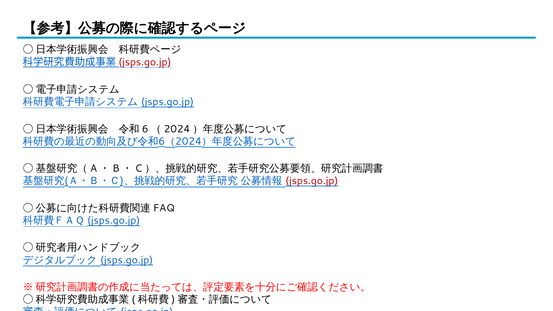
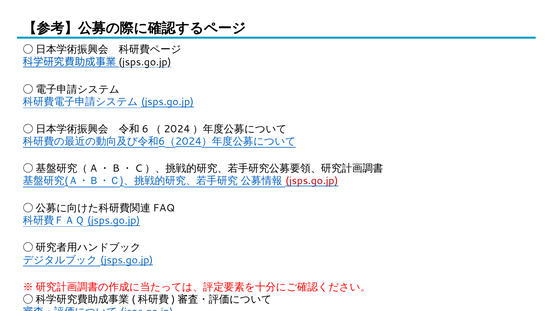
jsps.go.jp colour: red -> black (145, 62)
